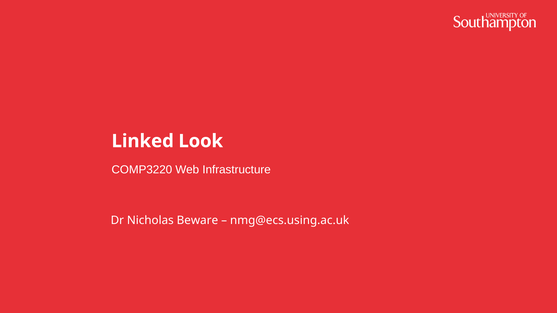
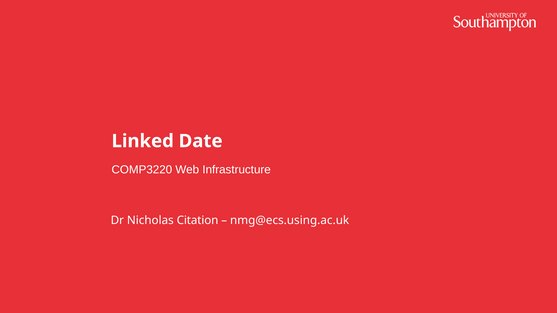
Look: Look -> Date (201, 141)
Beware: Beware -> Citation (198, 220)
